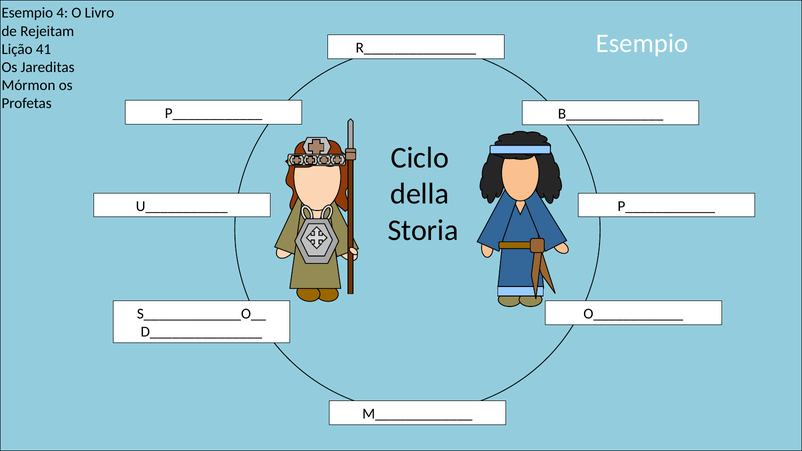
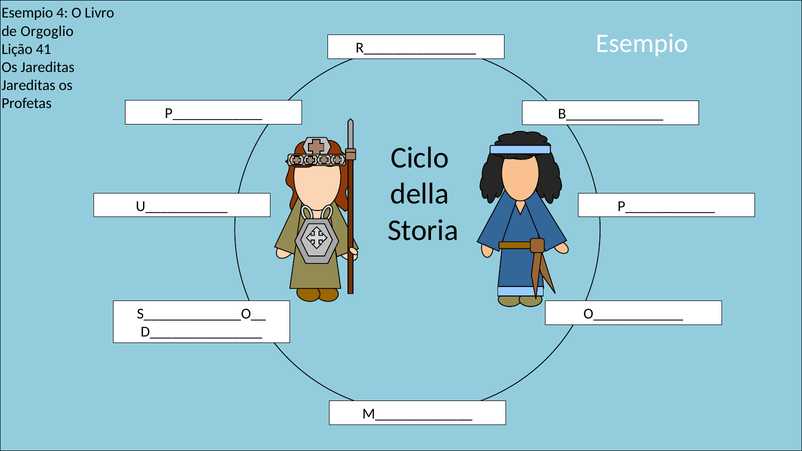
Rejeitam: Rejeitam -> Orgoglio (47, 31)
Mórmon: Mórmon -> Jareditas (28, 85)
